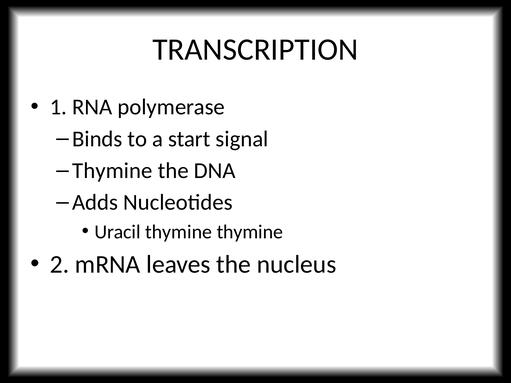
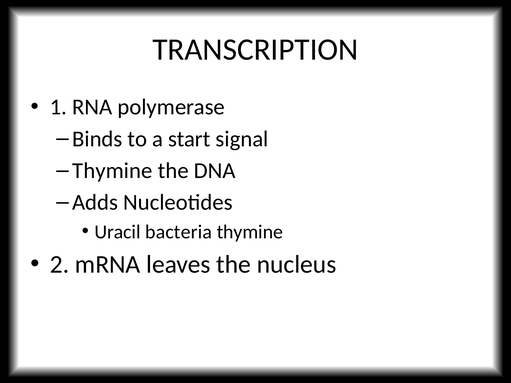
Uracil thymine: thymine -> bacteria (179, 232)
